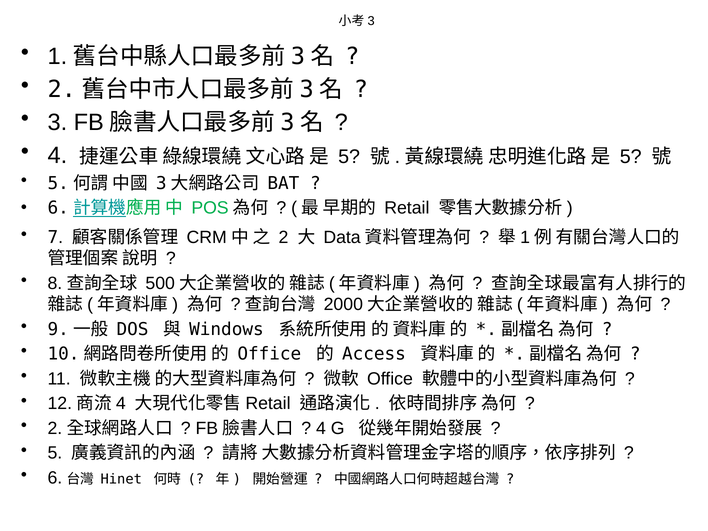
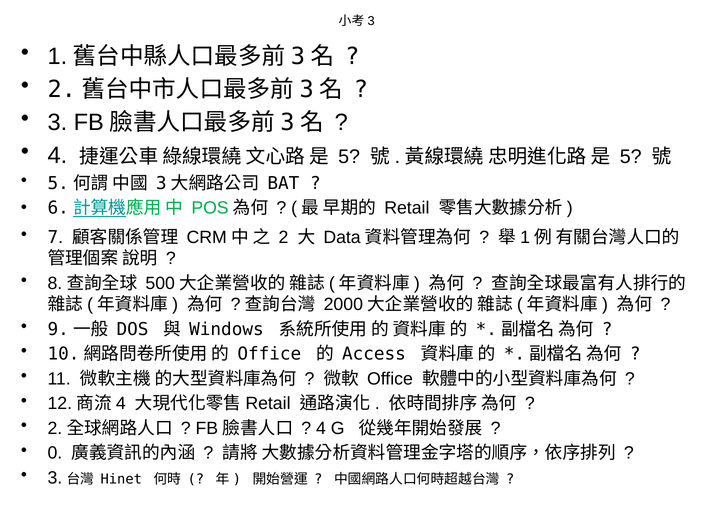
5: 5 -> 0 (55, 453)
6: 6 -> 3 (55, 478)
